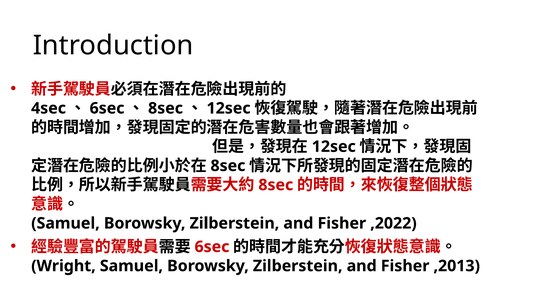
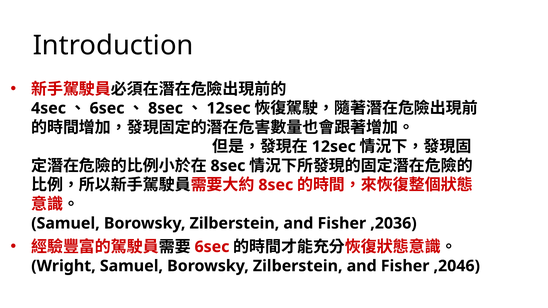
,2022: ,2022 -> ,2036 (393, 223)
,2013: ,2013 -> ,2046 (457, 266)
